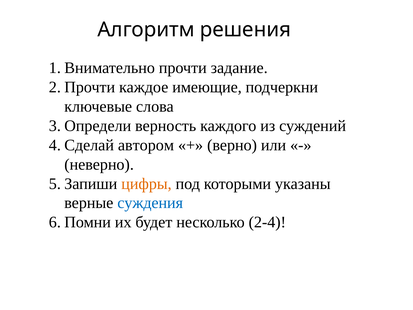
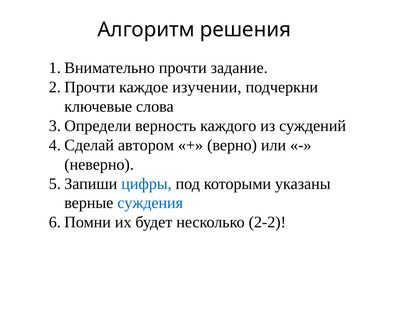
имеющие: имеющие -> изучении (207, 87)
цифры colour: orange -> blue (146, 184)
2-4: 2-4 -> 2-2 (267, 222)
